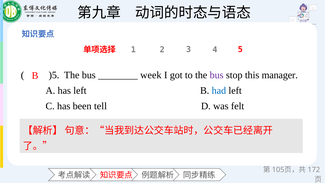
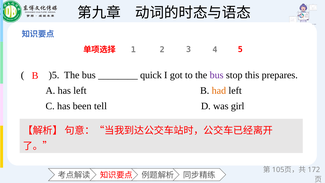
week: week -> quick (151, 75)
manager: manager -> prepares (280, 75)
had colour: blue -> orange (219, 90)
felt: felt -> girl (238, 106)
